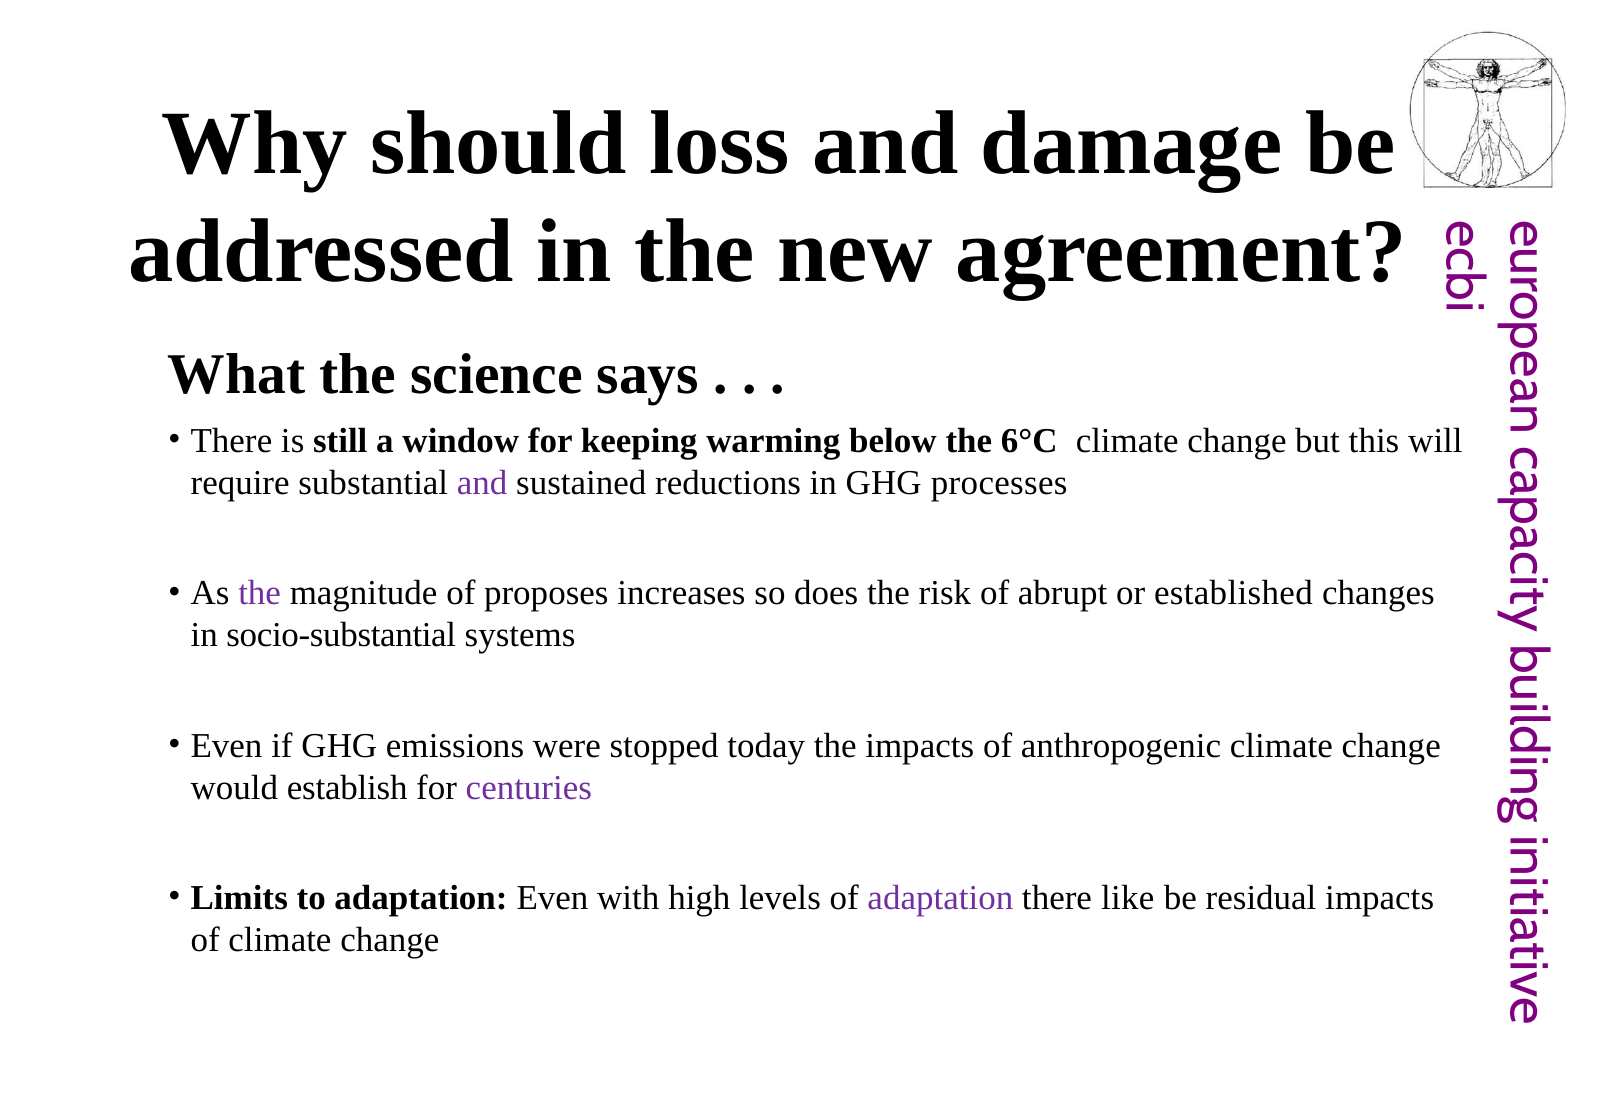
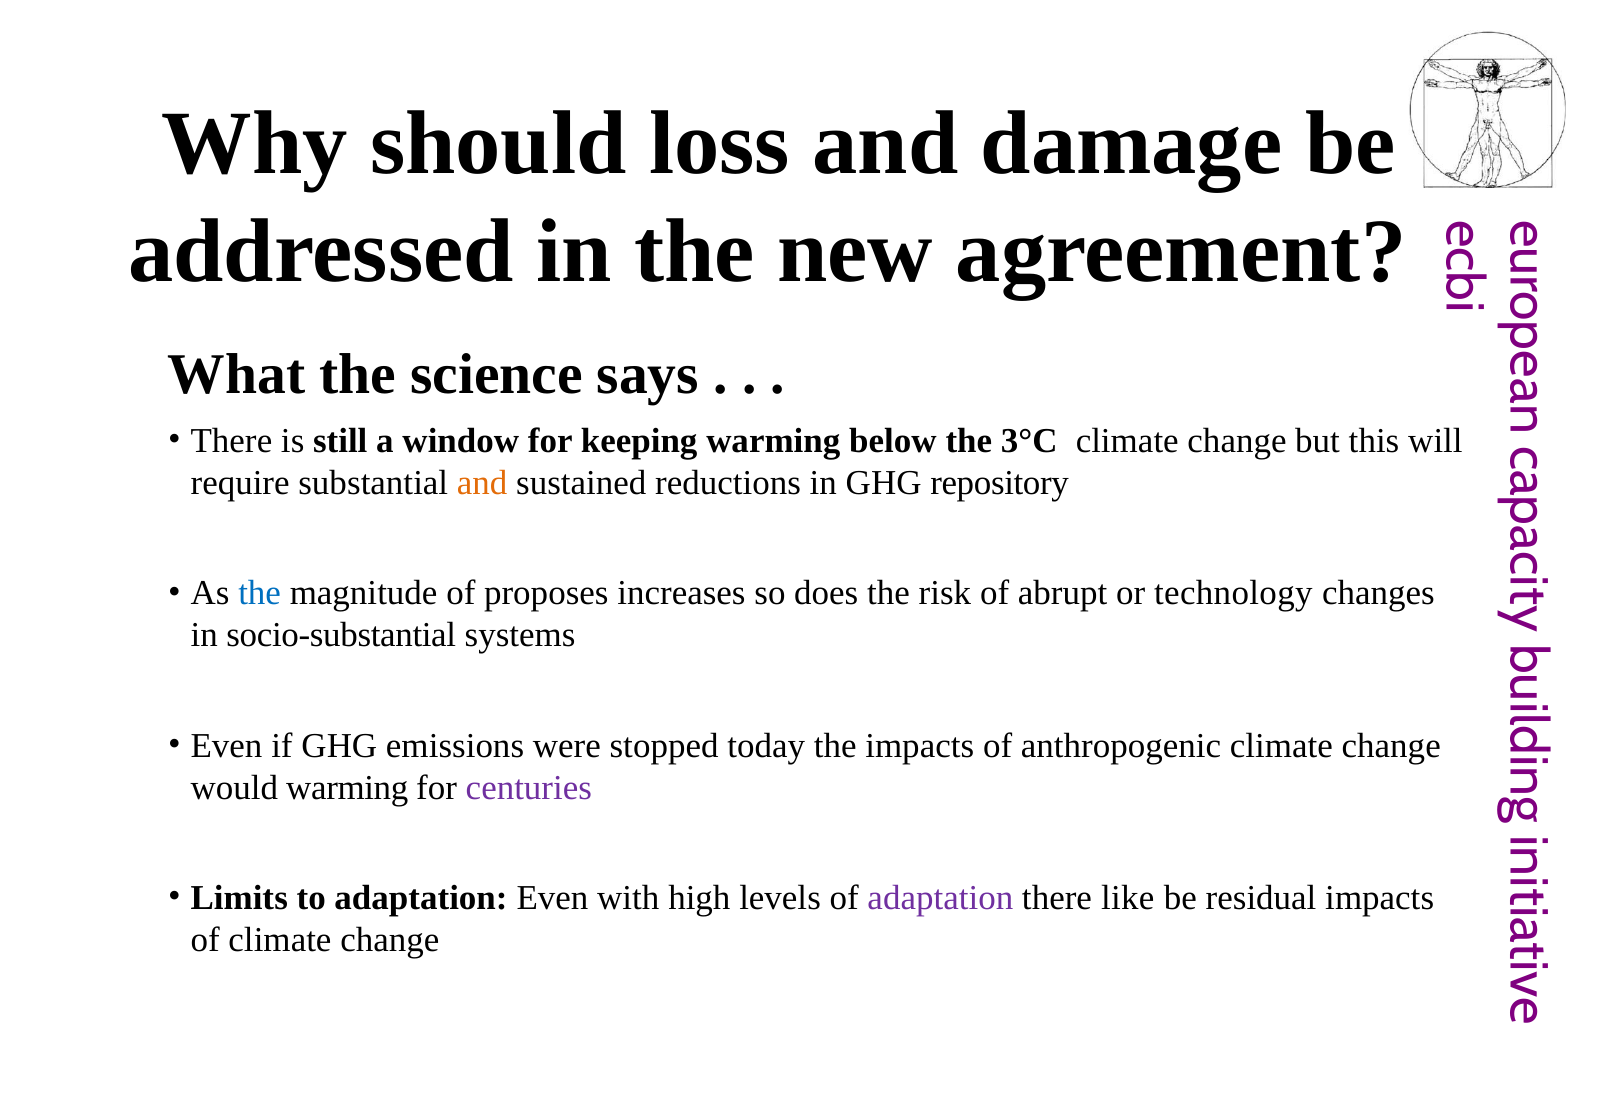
6°C: 6°C -> 3°C (1029, 441)
and colour: purple -> orange (482, 483)
processes: processes -> repository (1000, 483)
the colour: purple -> blue (260, 594)
established: established -> technology (1233, 594)
would establish: establish -> warming (347, 788)
